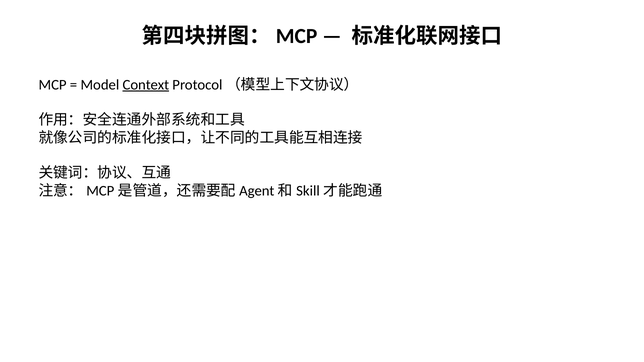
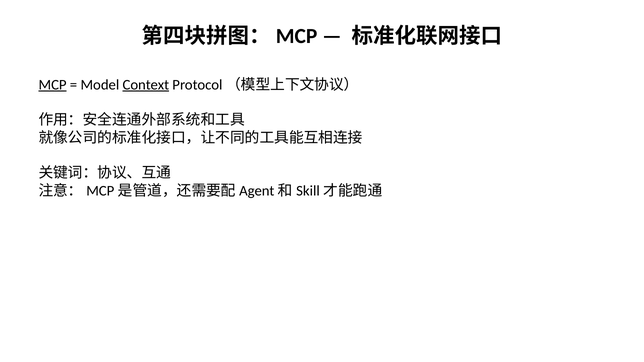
MCP underline: none -> present (53, 85)
